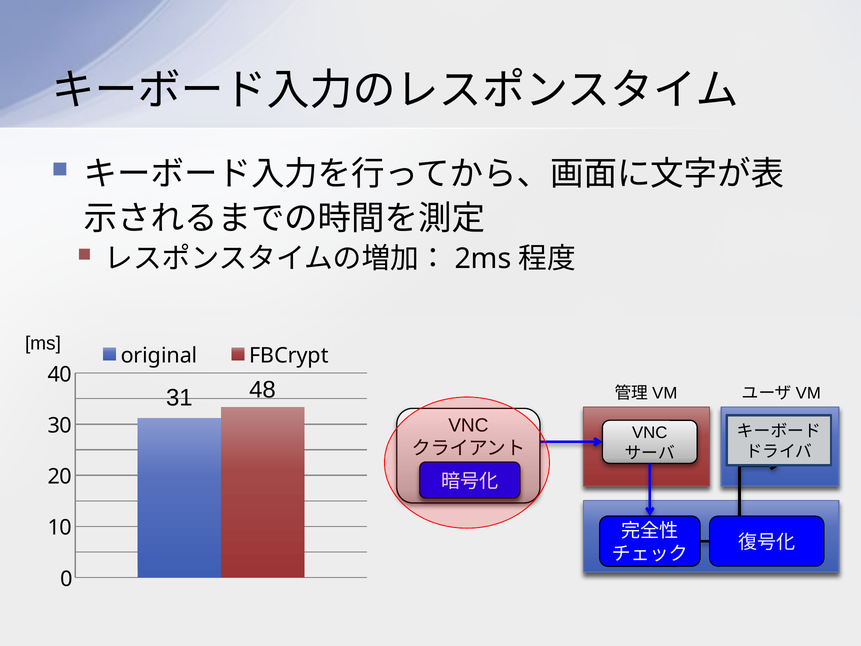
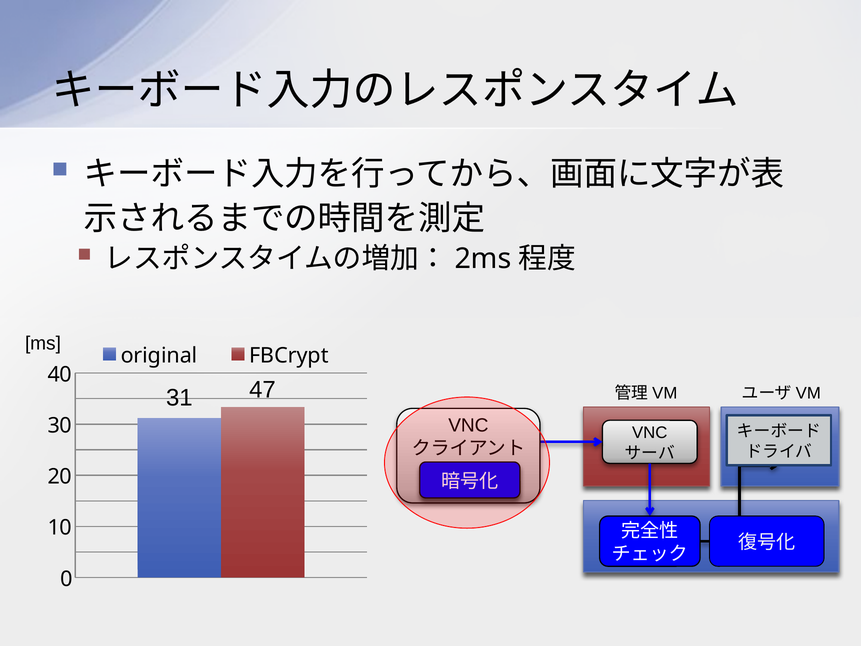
48: 48 -> 47 (262, 390)
